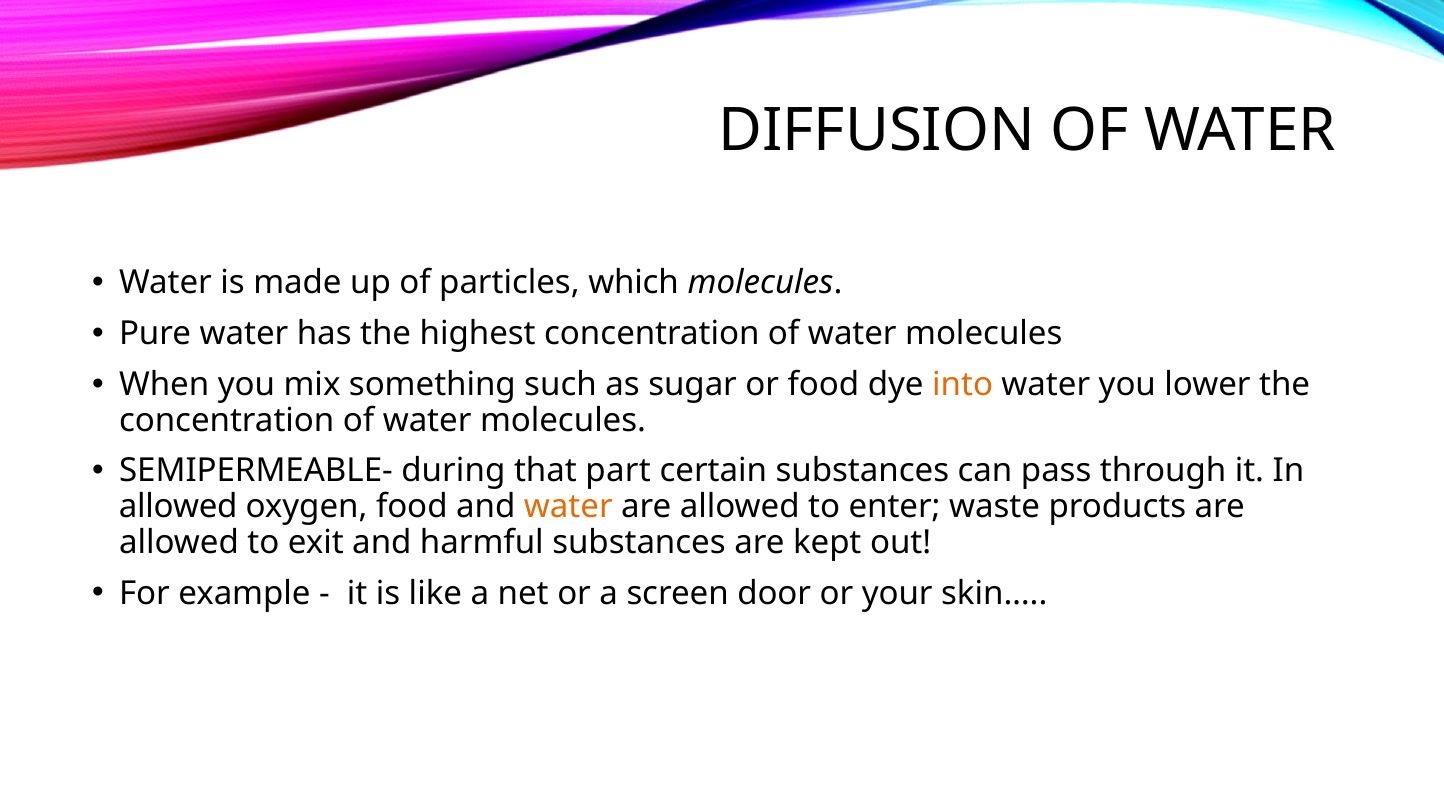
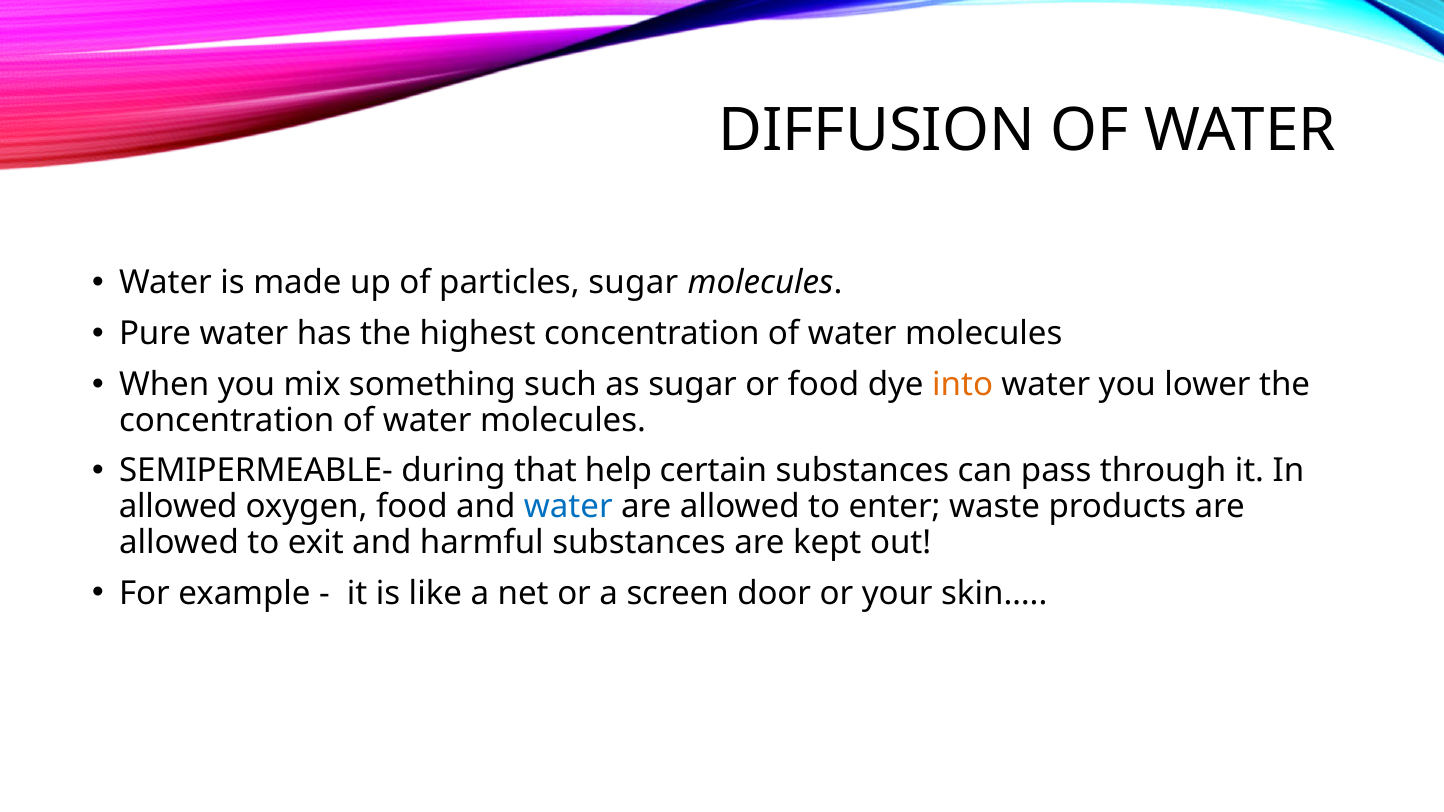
particles which: which -> sugar (633, 283)
part: part -> help (618, 471)
water colour: orange -> blue (568, 507)
